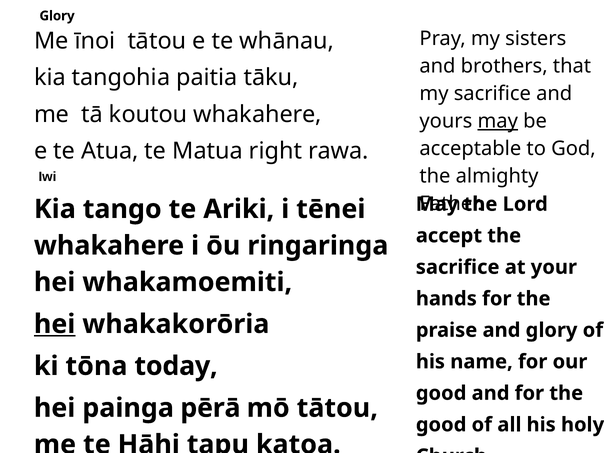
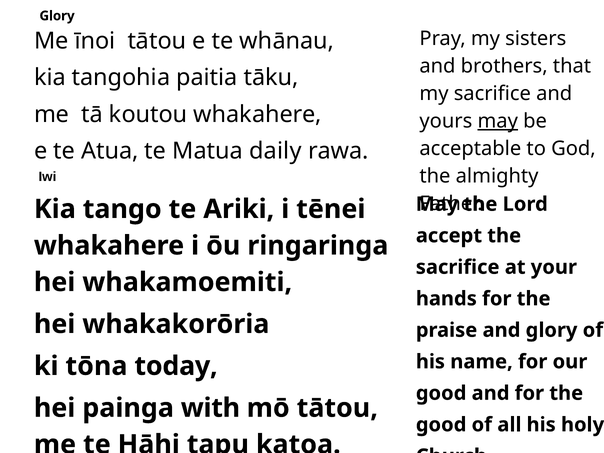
right: right -> daily (275, 151)
hei underline: present -> none (55, 324)
pērā: pērā -> with (210, 408)
